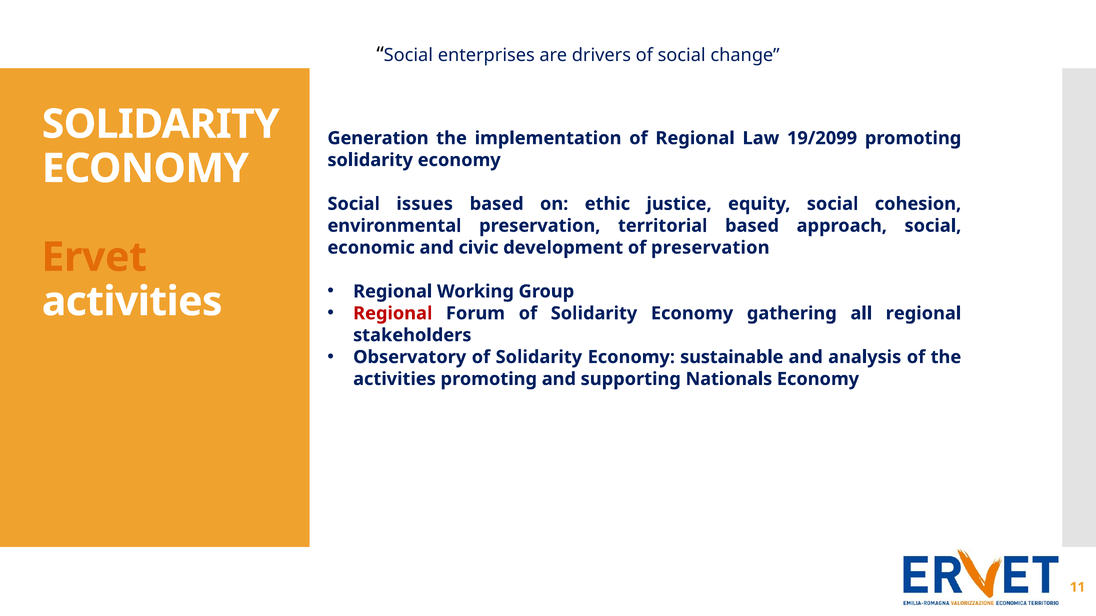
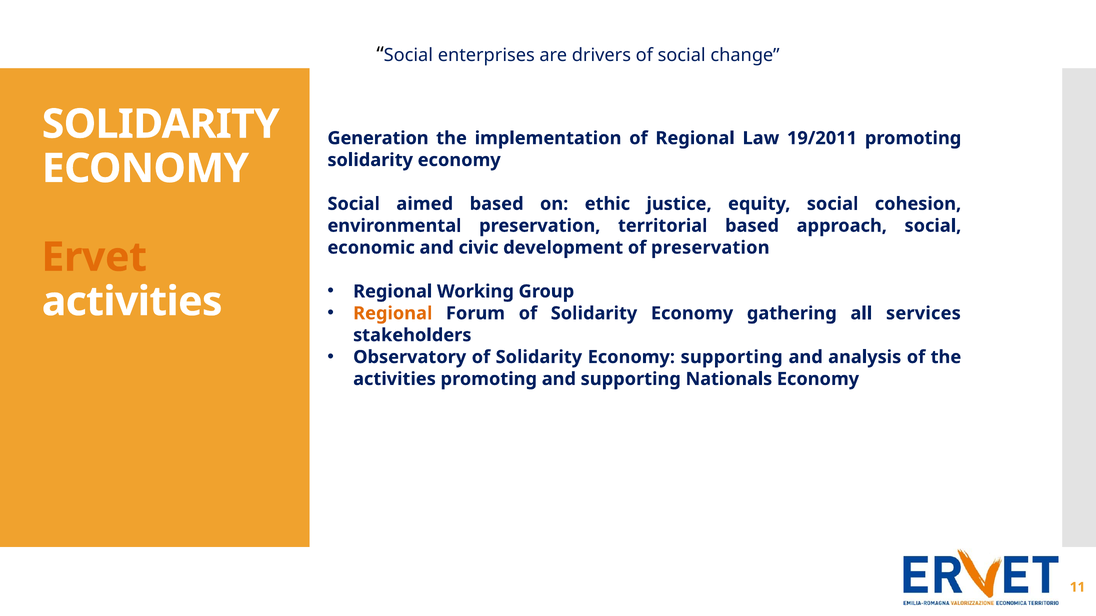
19/2099: 19/2099 -> 19/2011 (822, 138)
issues: issues -> aimed (425, 204)
Regional colour: red -> orange (393, 314)
all regional: regional -> services (923, 314)
Economy sustainable: sustainable -> supporting (732, 357)
